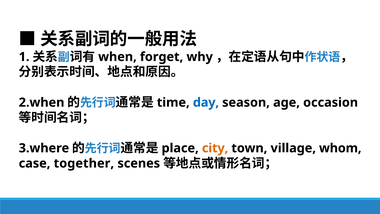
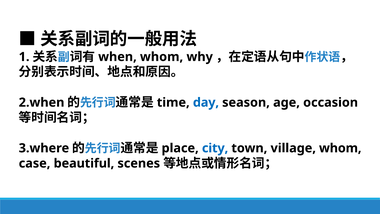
forget: forget -> whom (162, 57)
city colour: orange -> blue (215, 148)
together: together -> beautiful (84, 163)
